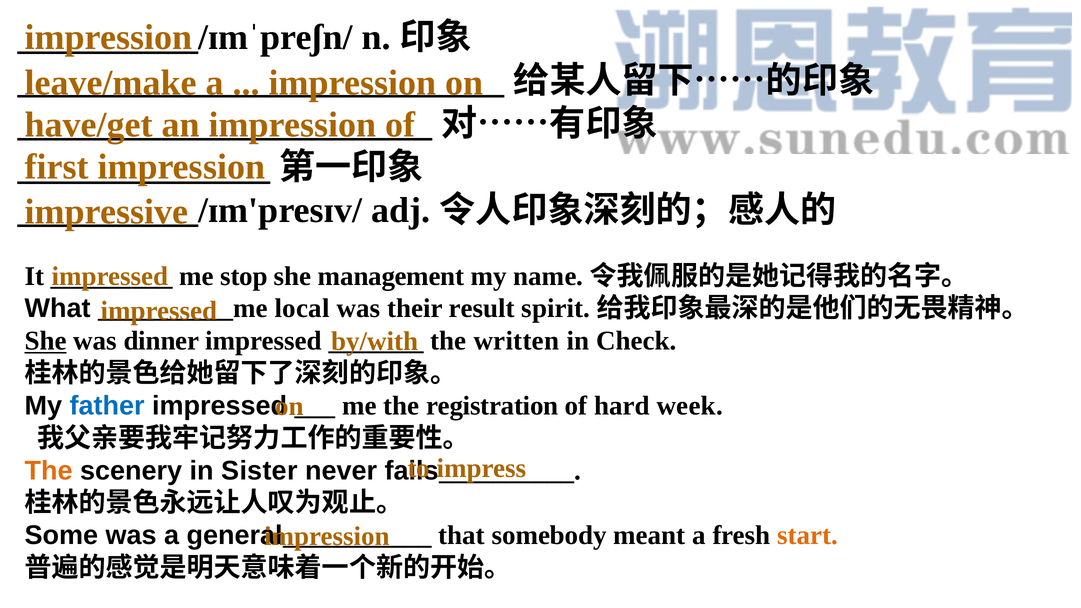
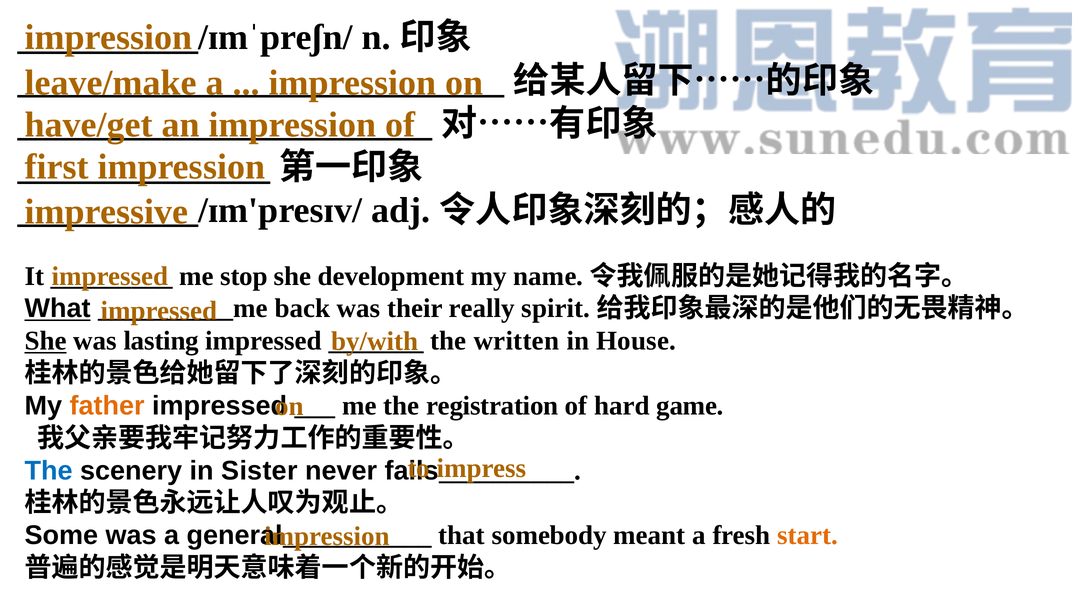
management: management -> development (391, 276)
What underline: none -> present (58, 309)
local: local -> back (302, 309)
result: result -> really (482, 309)
dinner: dinner -> lasting (161, 341)
Check: Check -> House (636, 341)
father colour: blue -> orange (107, 406)
week: week -> game (690, 406)
The colour: orange -> blue (49, 471)
